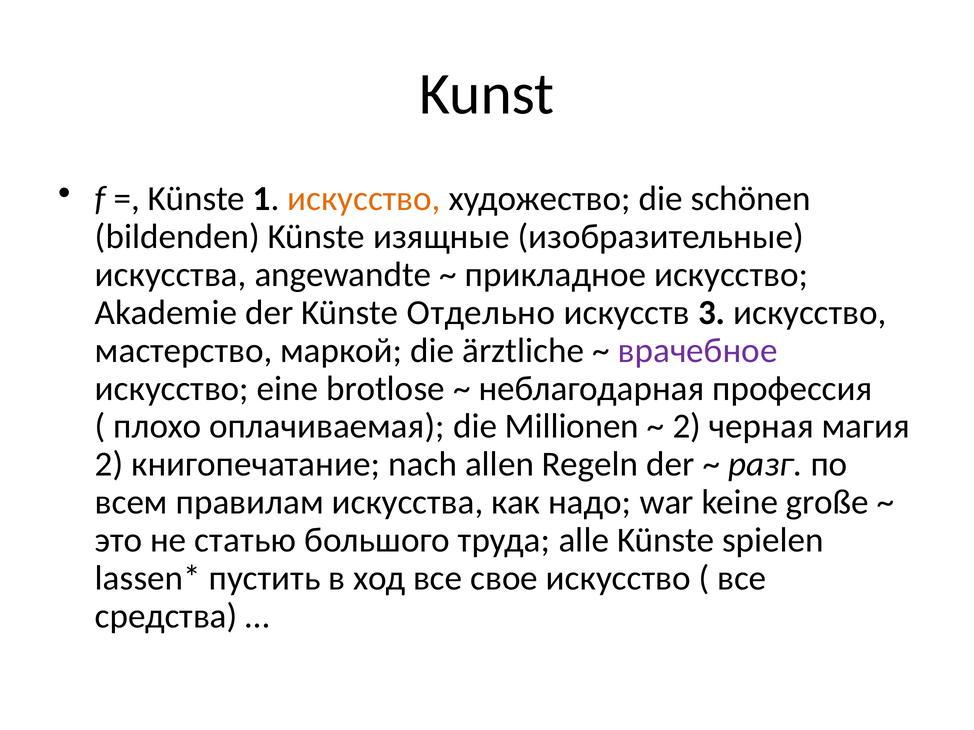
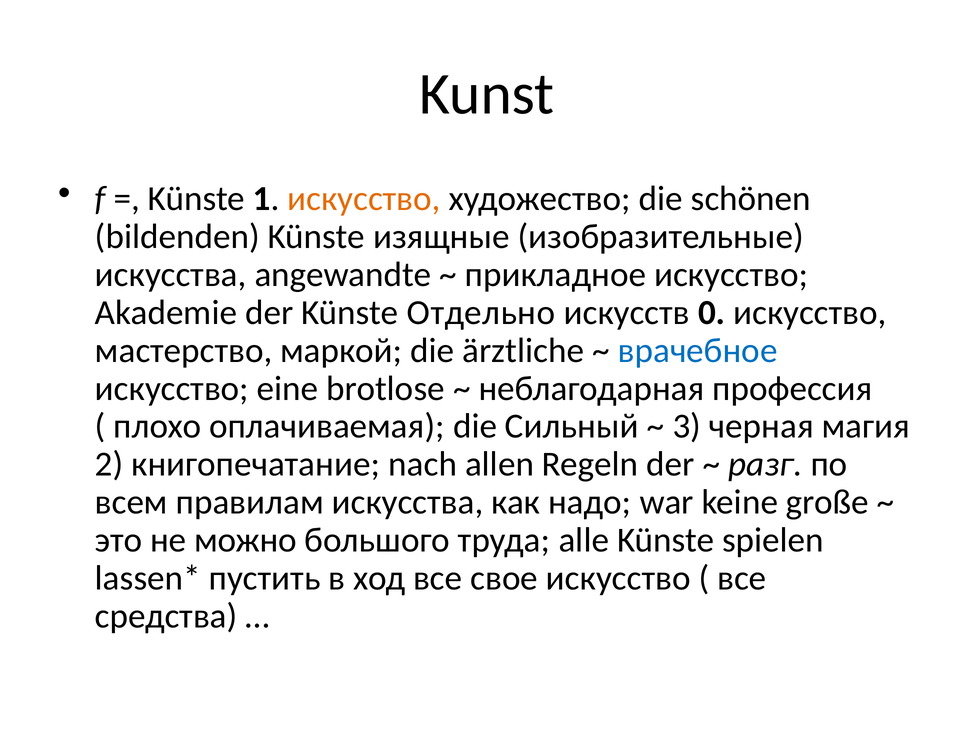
3: 3 -> 0 (712, 313)
врачебное colour: purple -> blue (698, 351)
Millionen: Millionen -> Сильный (572, 427)
2: 2 -> 3 (687, 427)
статью: статью -> можно (245, 541)
